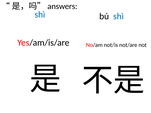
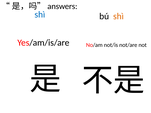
shì colour: blue -> orange (118, 16)
